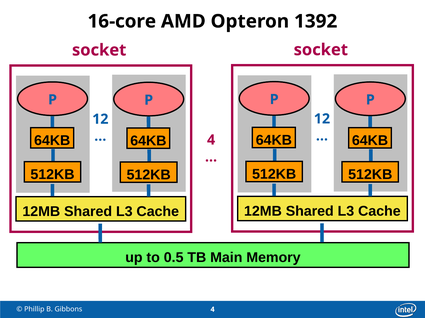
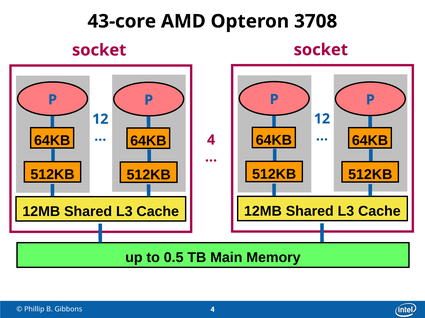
16-core: 16-core -> 43-core (122, 21)
1392: 1392 -> 3708 (316, 21)
